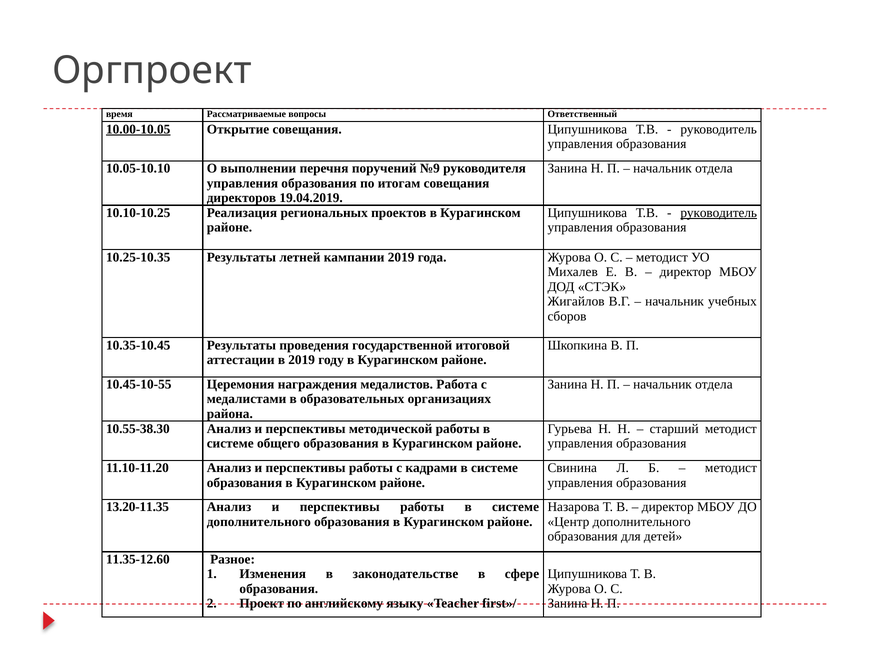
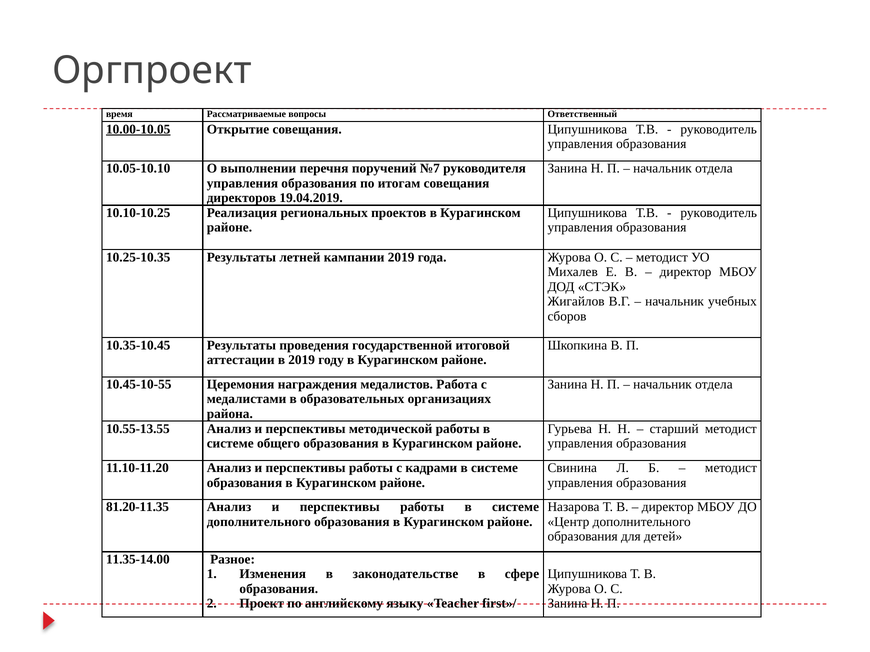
№9: №9 -> №7 (430, 168)
руководитель underline: present -> none (719, 213)
10.55-38.30: 10.55-38.30 -> 10.55-13.55 (138, 429)
13.20-11.35: 13.20-11.35 -> 81.20-11.35 (138, 507)
11.35-12.60: 11.35-12.60 -> 11.35-14.00 (138, 560)
